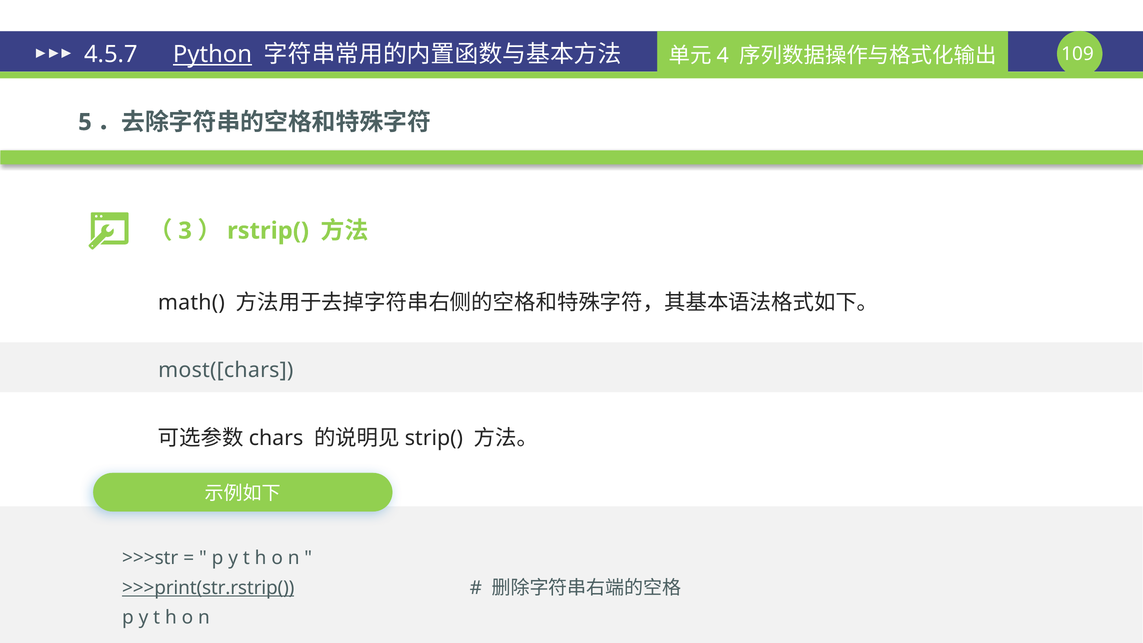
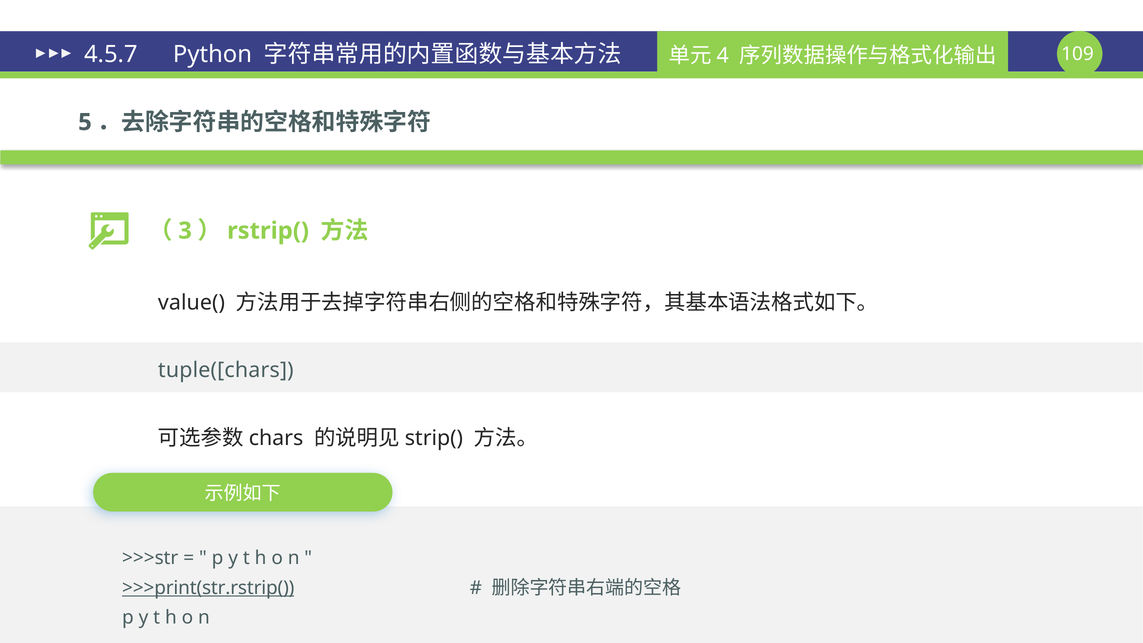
Python underline: present -> none (212, 54)
math(: math( -> value( (191, 302)
most([chars: most([chars -> tuple([chars (226, 370)
